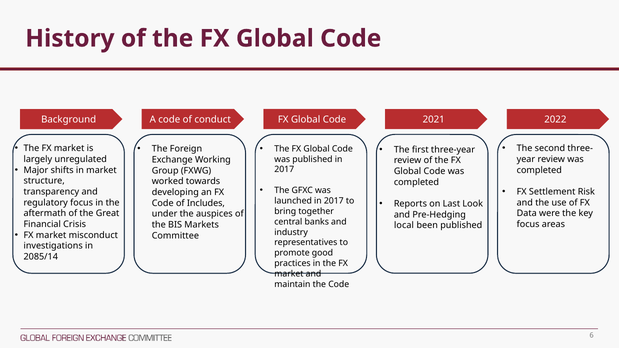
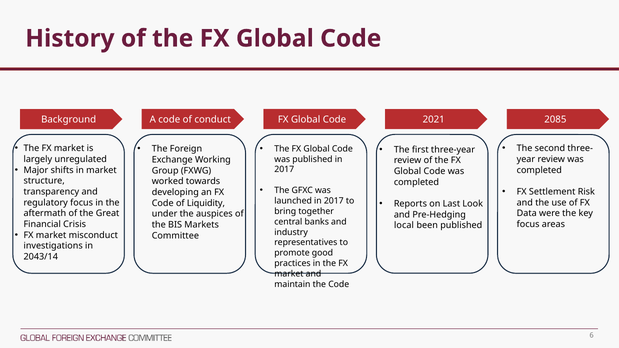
2022: 2022 -> 2085 (555, 120)
Includes: Includes -> Liquidity (206, 203)
2085/14: 2085/14 -> 2043/14 (41, 257)
